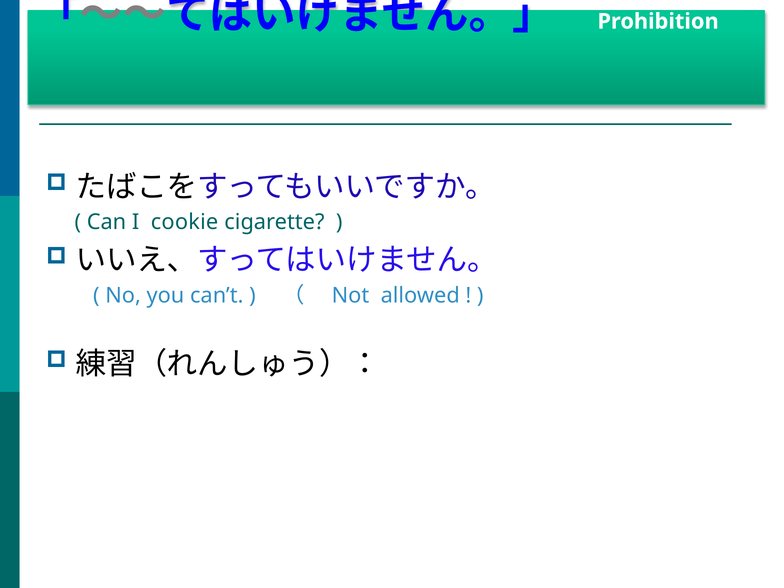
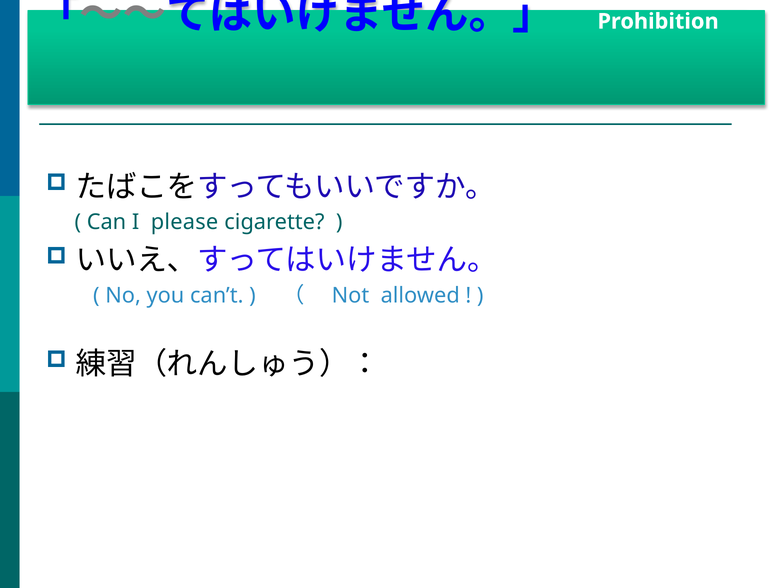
cookie: cookie -> please (185, 222)
